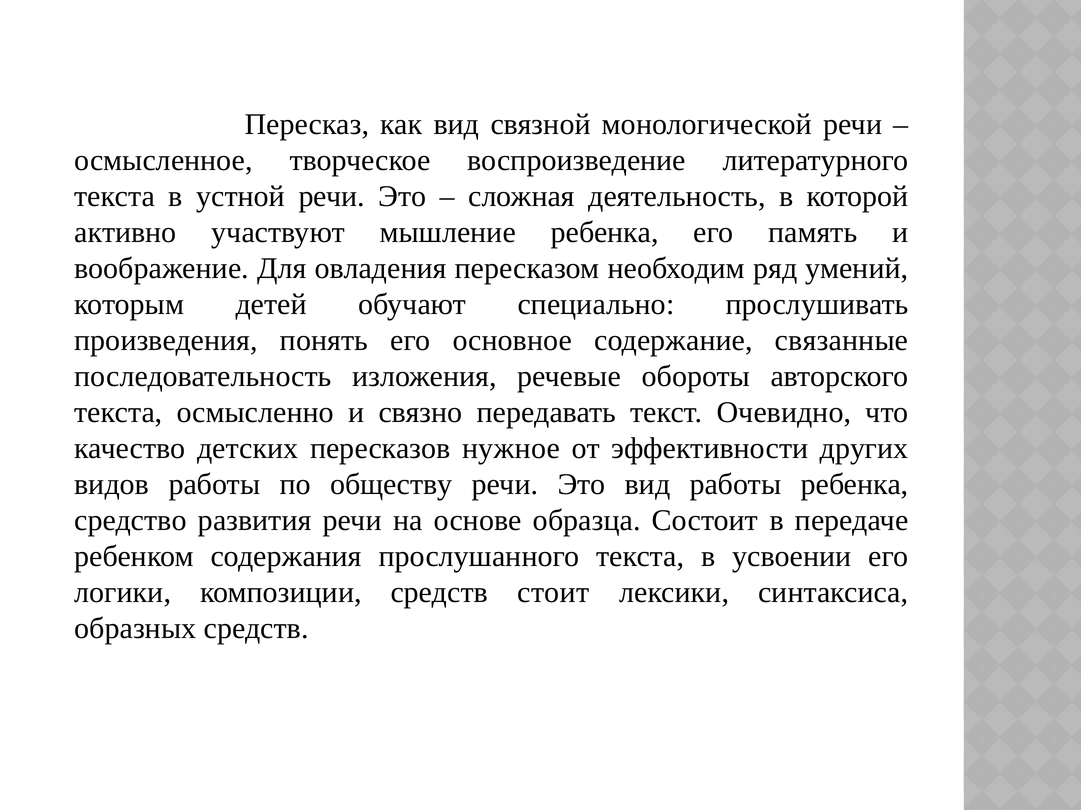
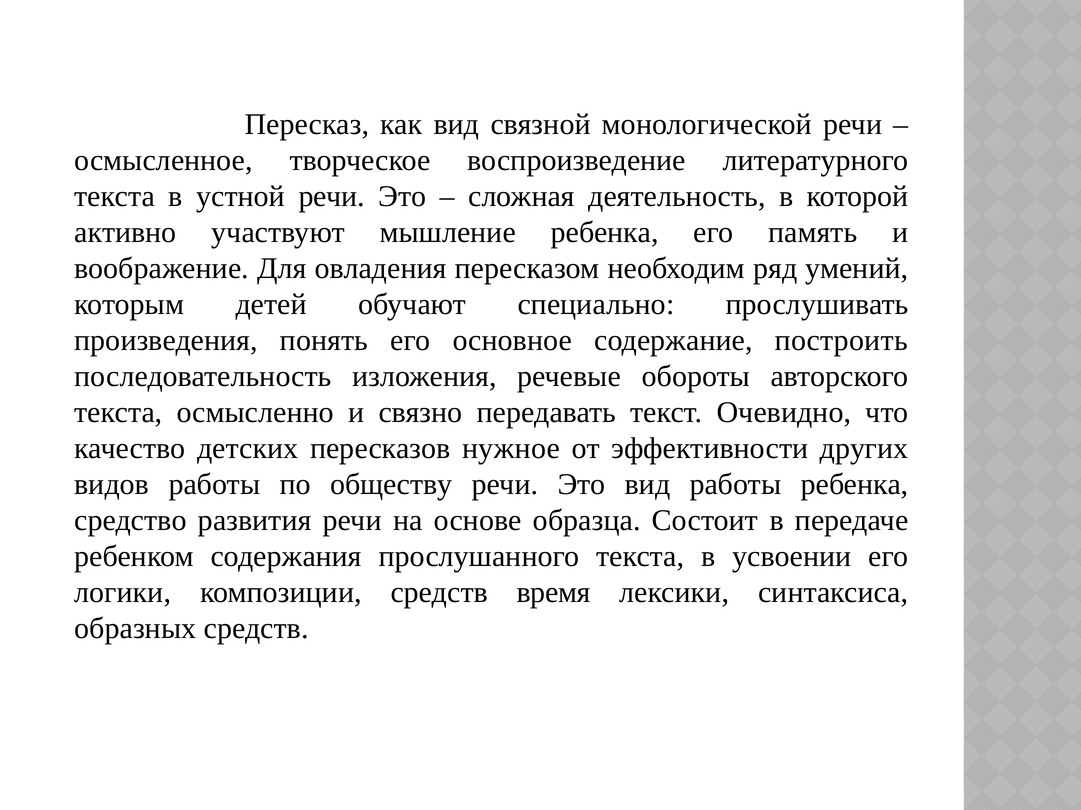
связанные: связанные -> построить (841, 341)
стоит: стоит -> время (554, 593)
